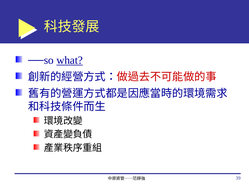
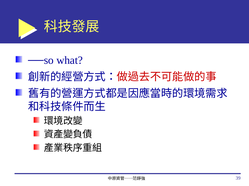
what underline: present -> none (70, 61)
